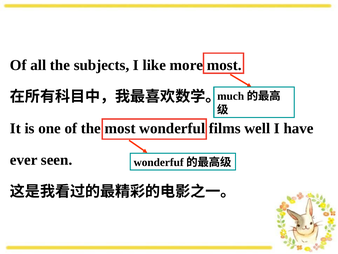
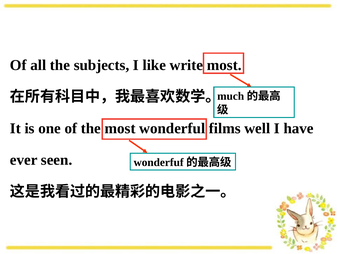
more: more -> write (186, 65)
